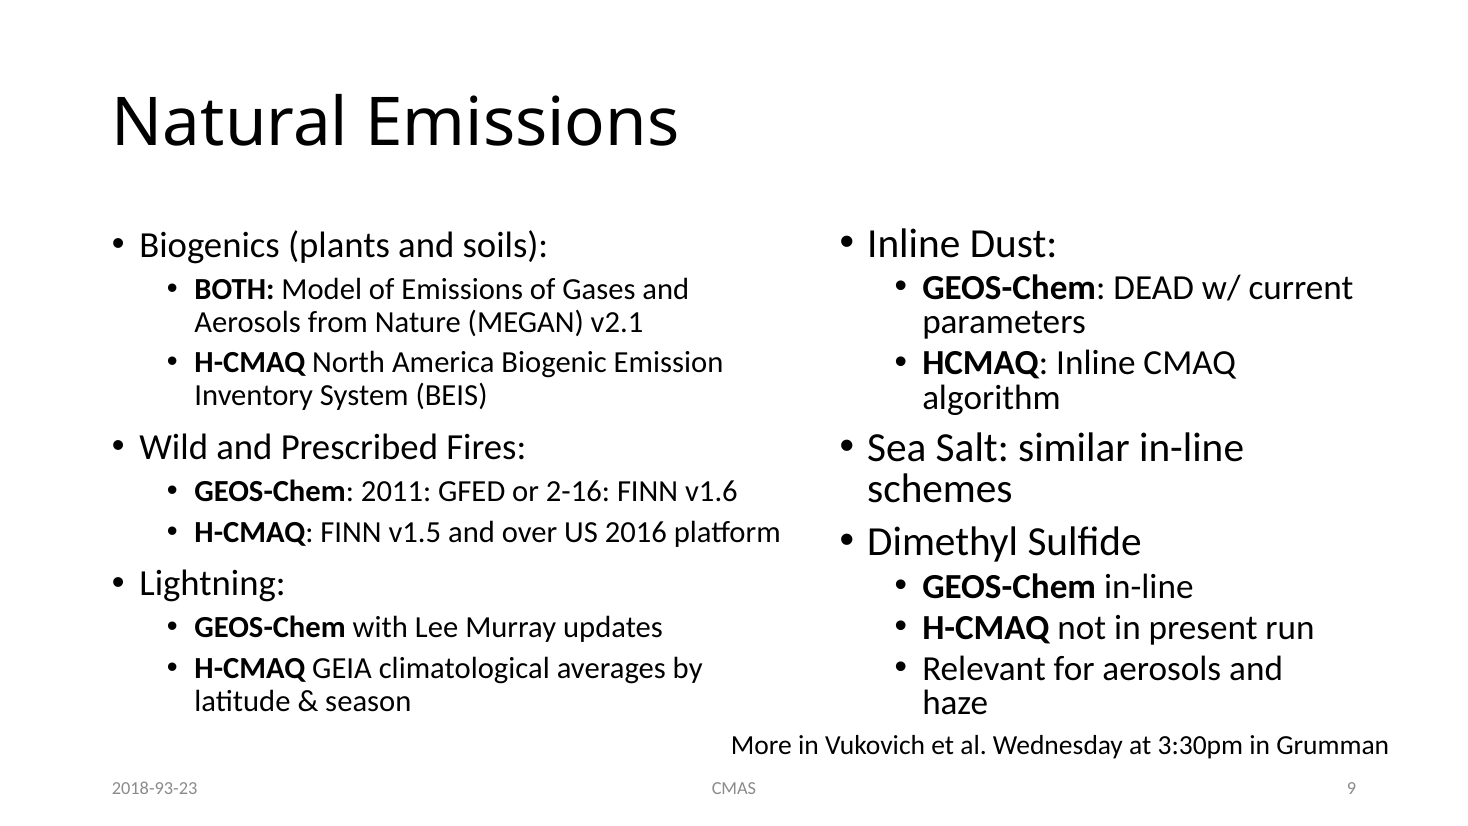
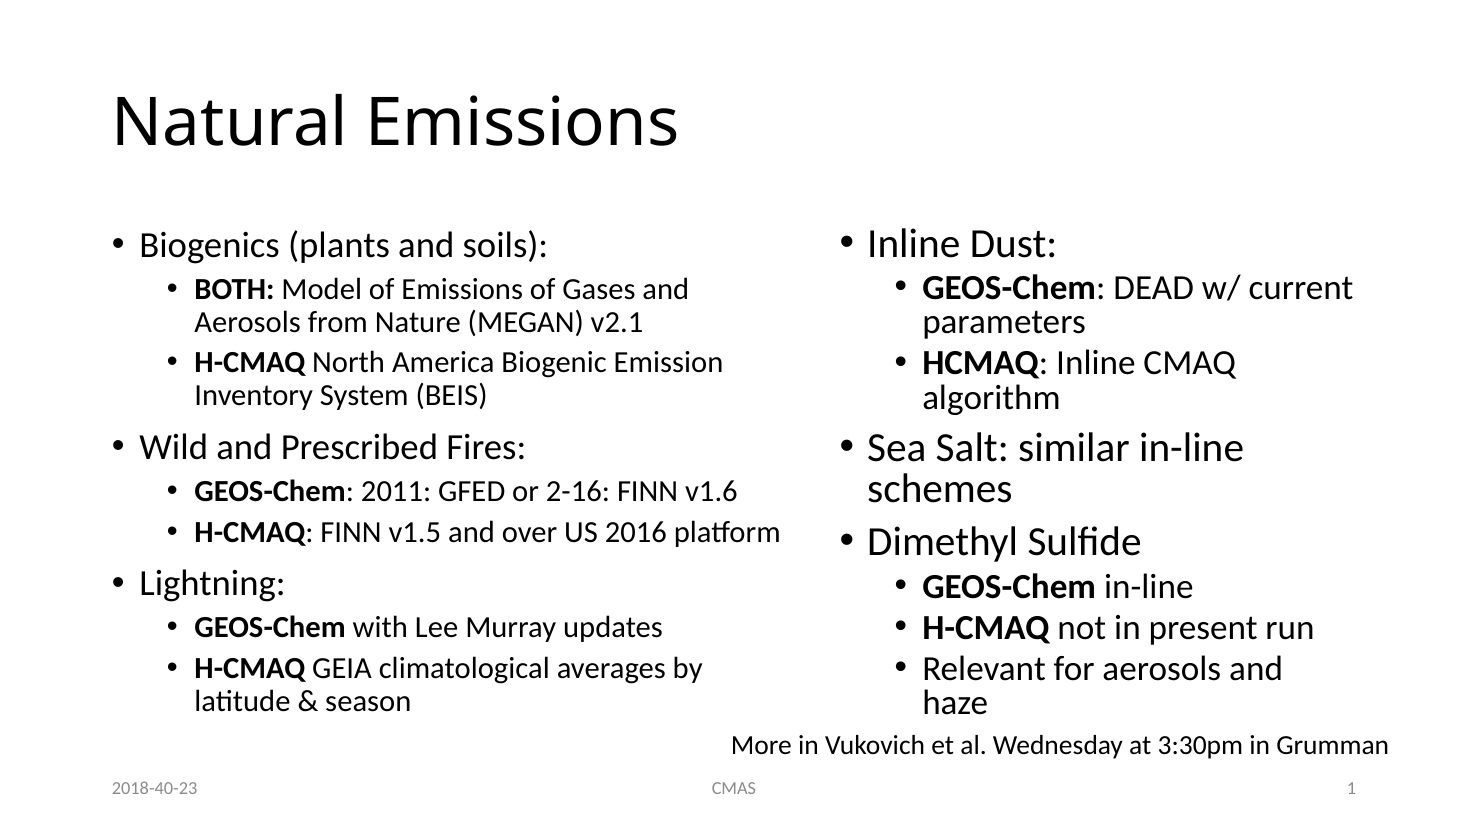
9: 9 -> 1 (1351, 788)
2018-93-23: 2018-93-23 -> 2018-40-23 (155, 789)
